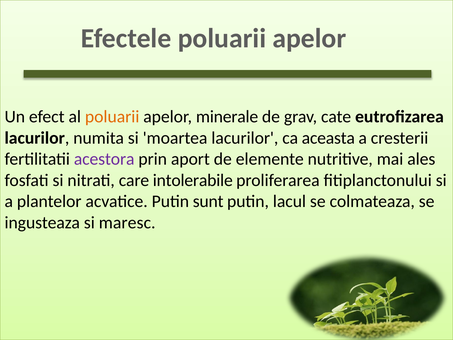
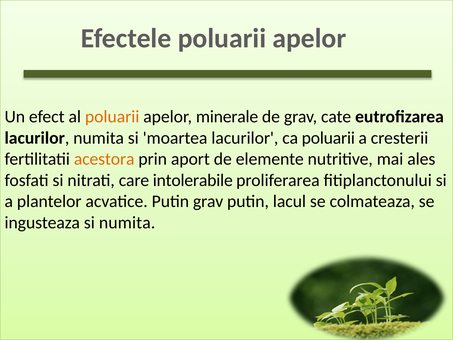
ca aceasta: aceasta -> poluarii (328, 138)
acestora colour: purple -> orange (104, 159)
Putin sunt: sunt -> grav (208, 201)
si maresc: maresc -> numita (127, 222)
